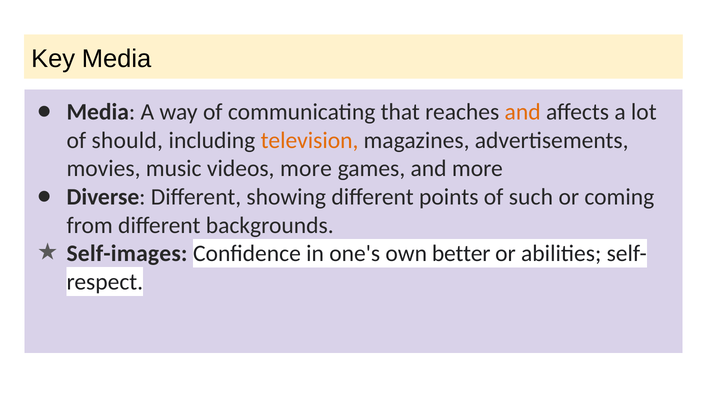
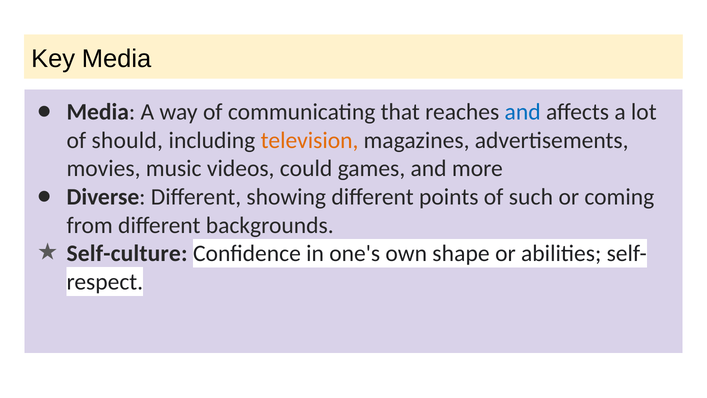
and colour: orange -> blue (523, 112)
videos more: more -> could (306, 169)
Self-images: Self-images -> Self-culture (127, 253)
better: better -> shape (461, 253)
